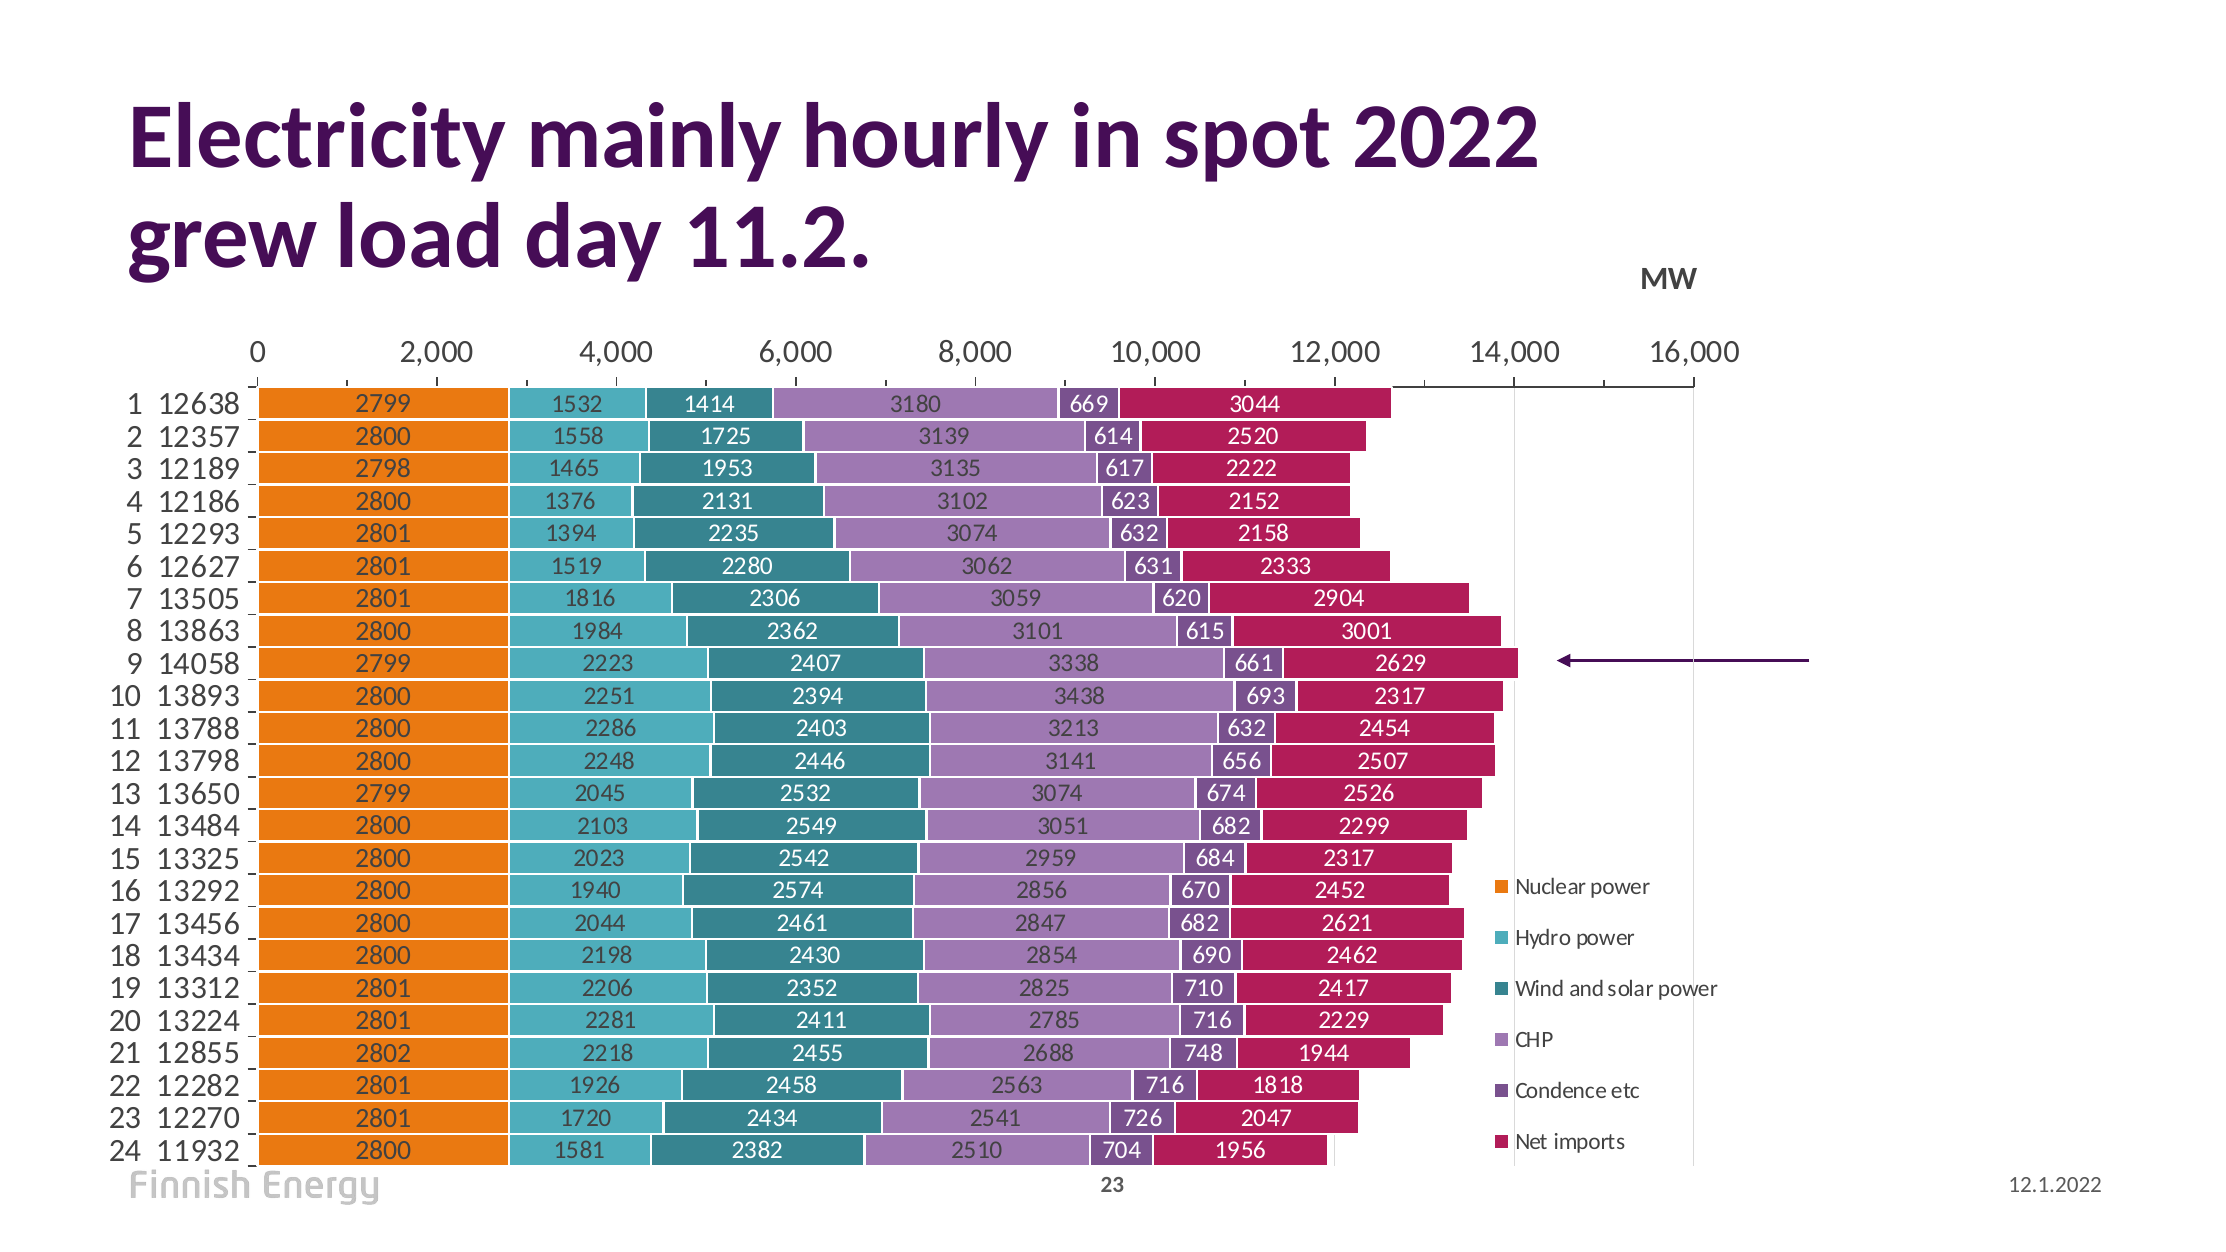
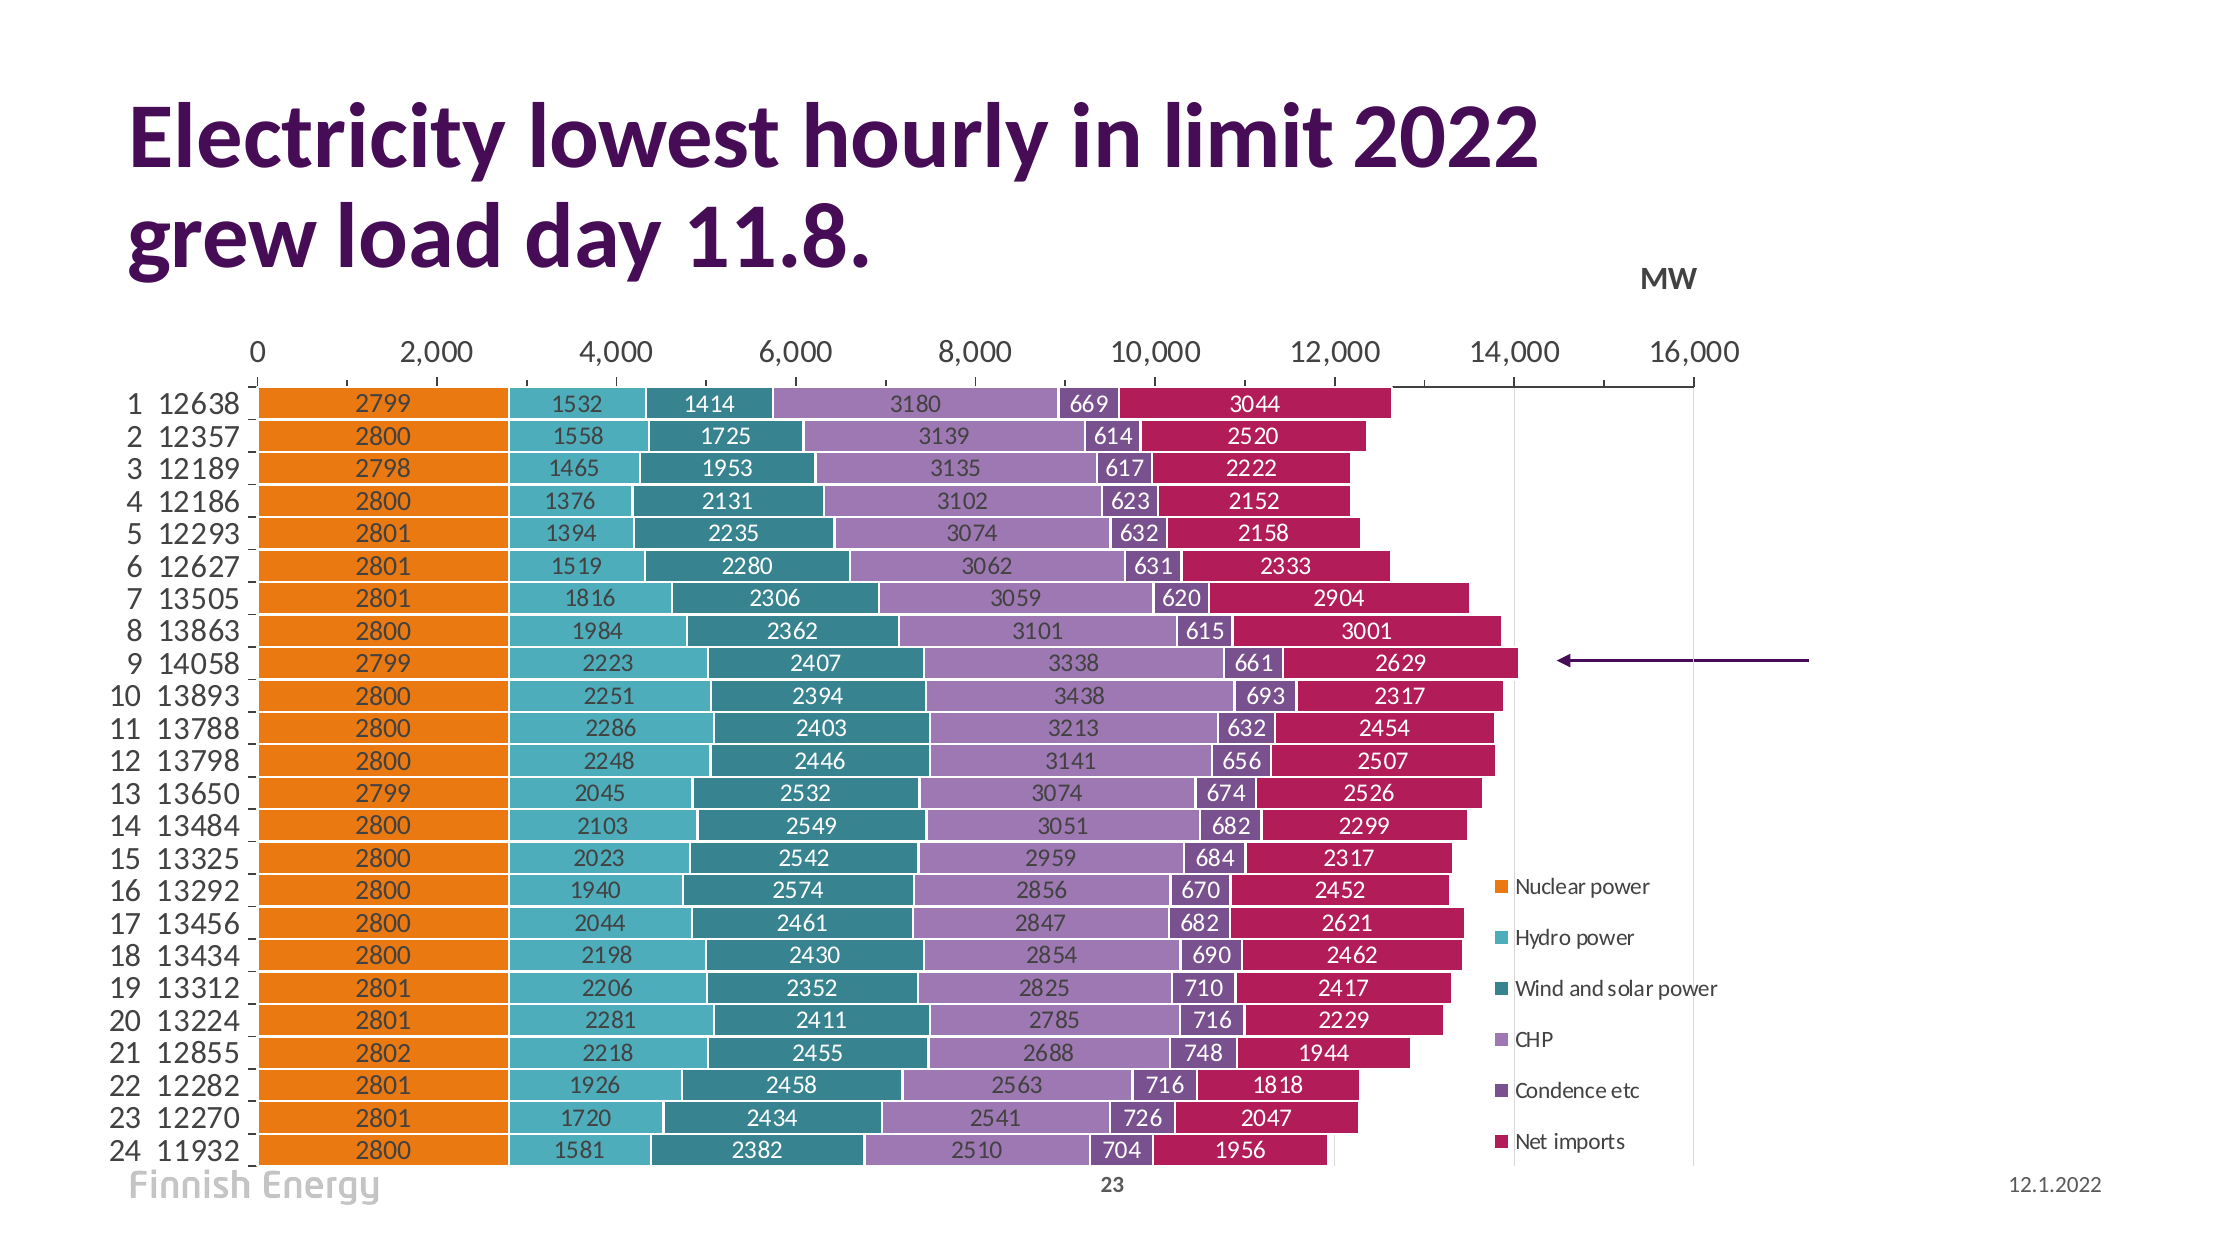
mainly: mainly -> lowest (654, 137)
spot: spot -> limit (1248, 137)
11.2: 11.2 -> 11.8 (778, 237)
